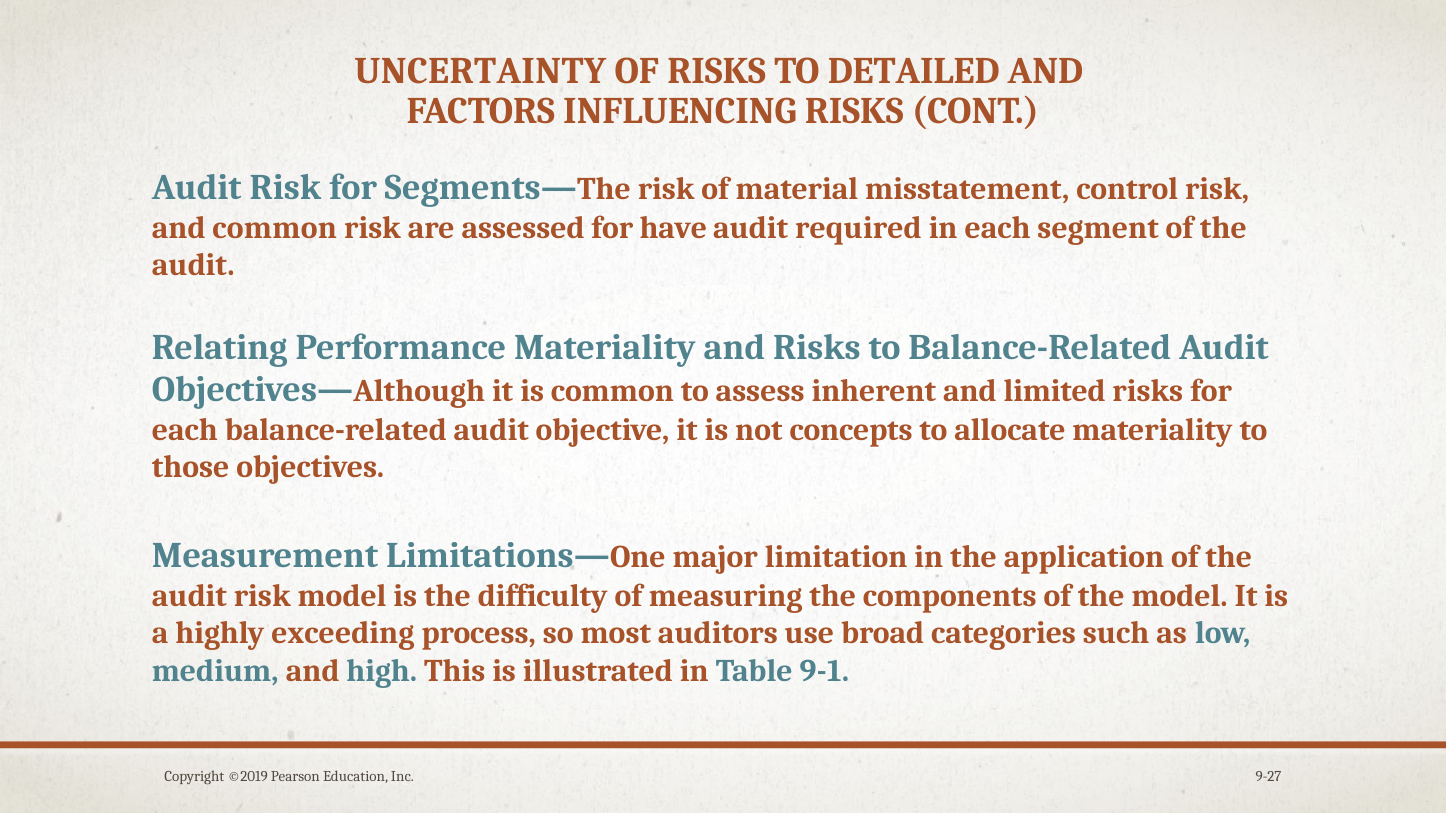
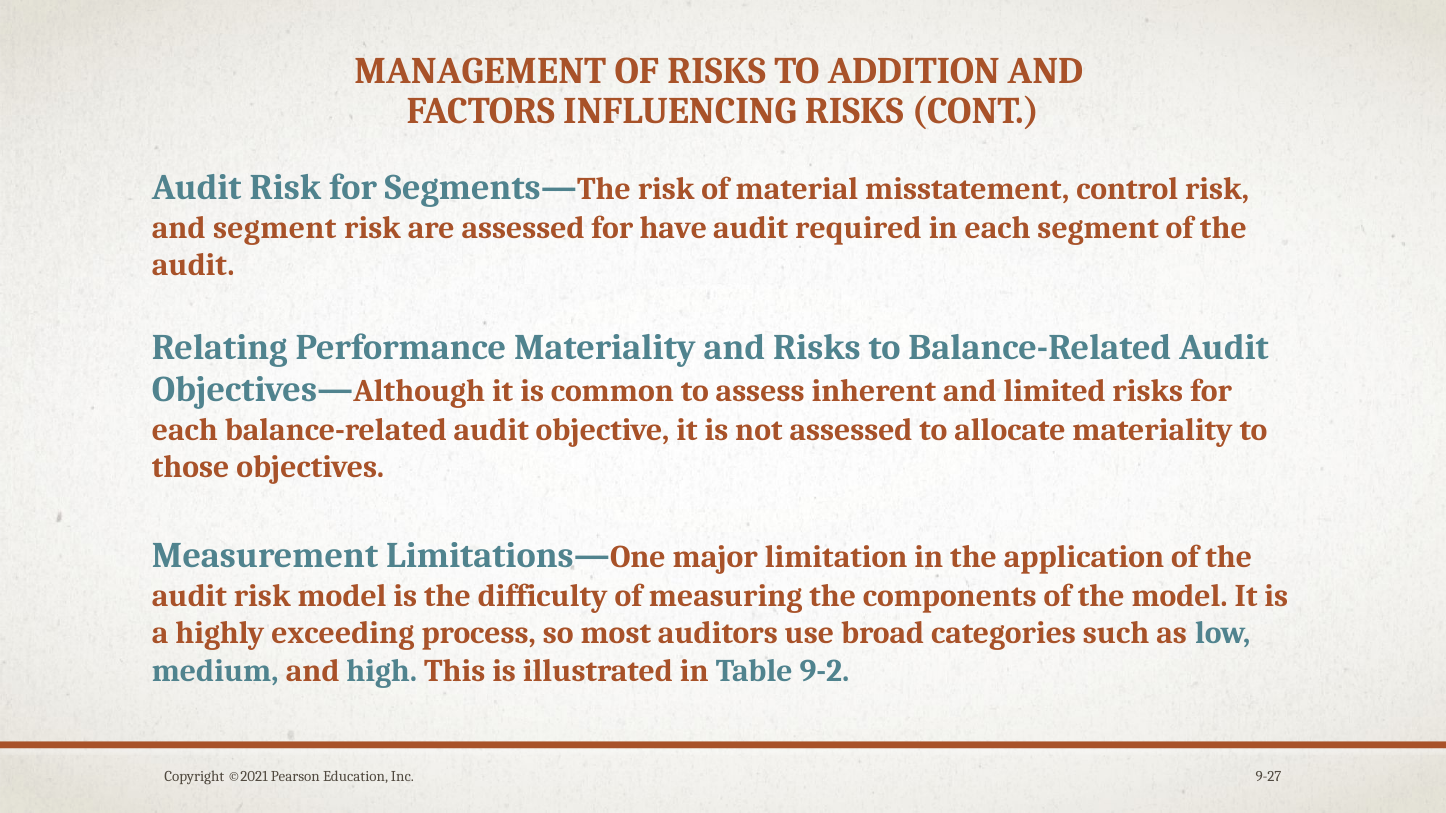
UNCERTAINTY: UNCERTAINTY -> MANAGEMENT (480, 71)
DETAILED: DETAILED -> ADDITION (914, 71)
and common: common -> segment (275, 228)
not concepts: concepts -> assessed (851, 430)
9-1: 9-1 -> 9-2 (825, 671)
©2019: ©2019 -> ©2021 (248, 777)
